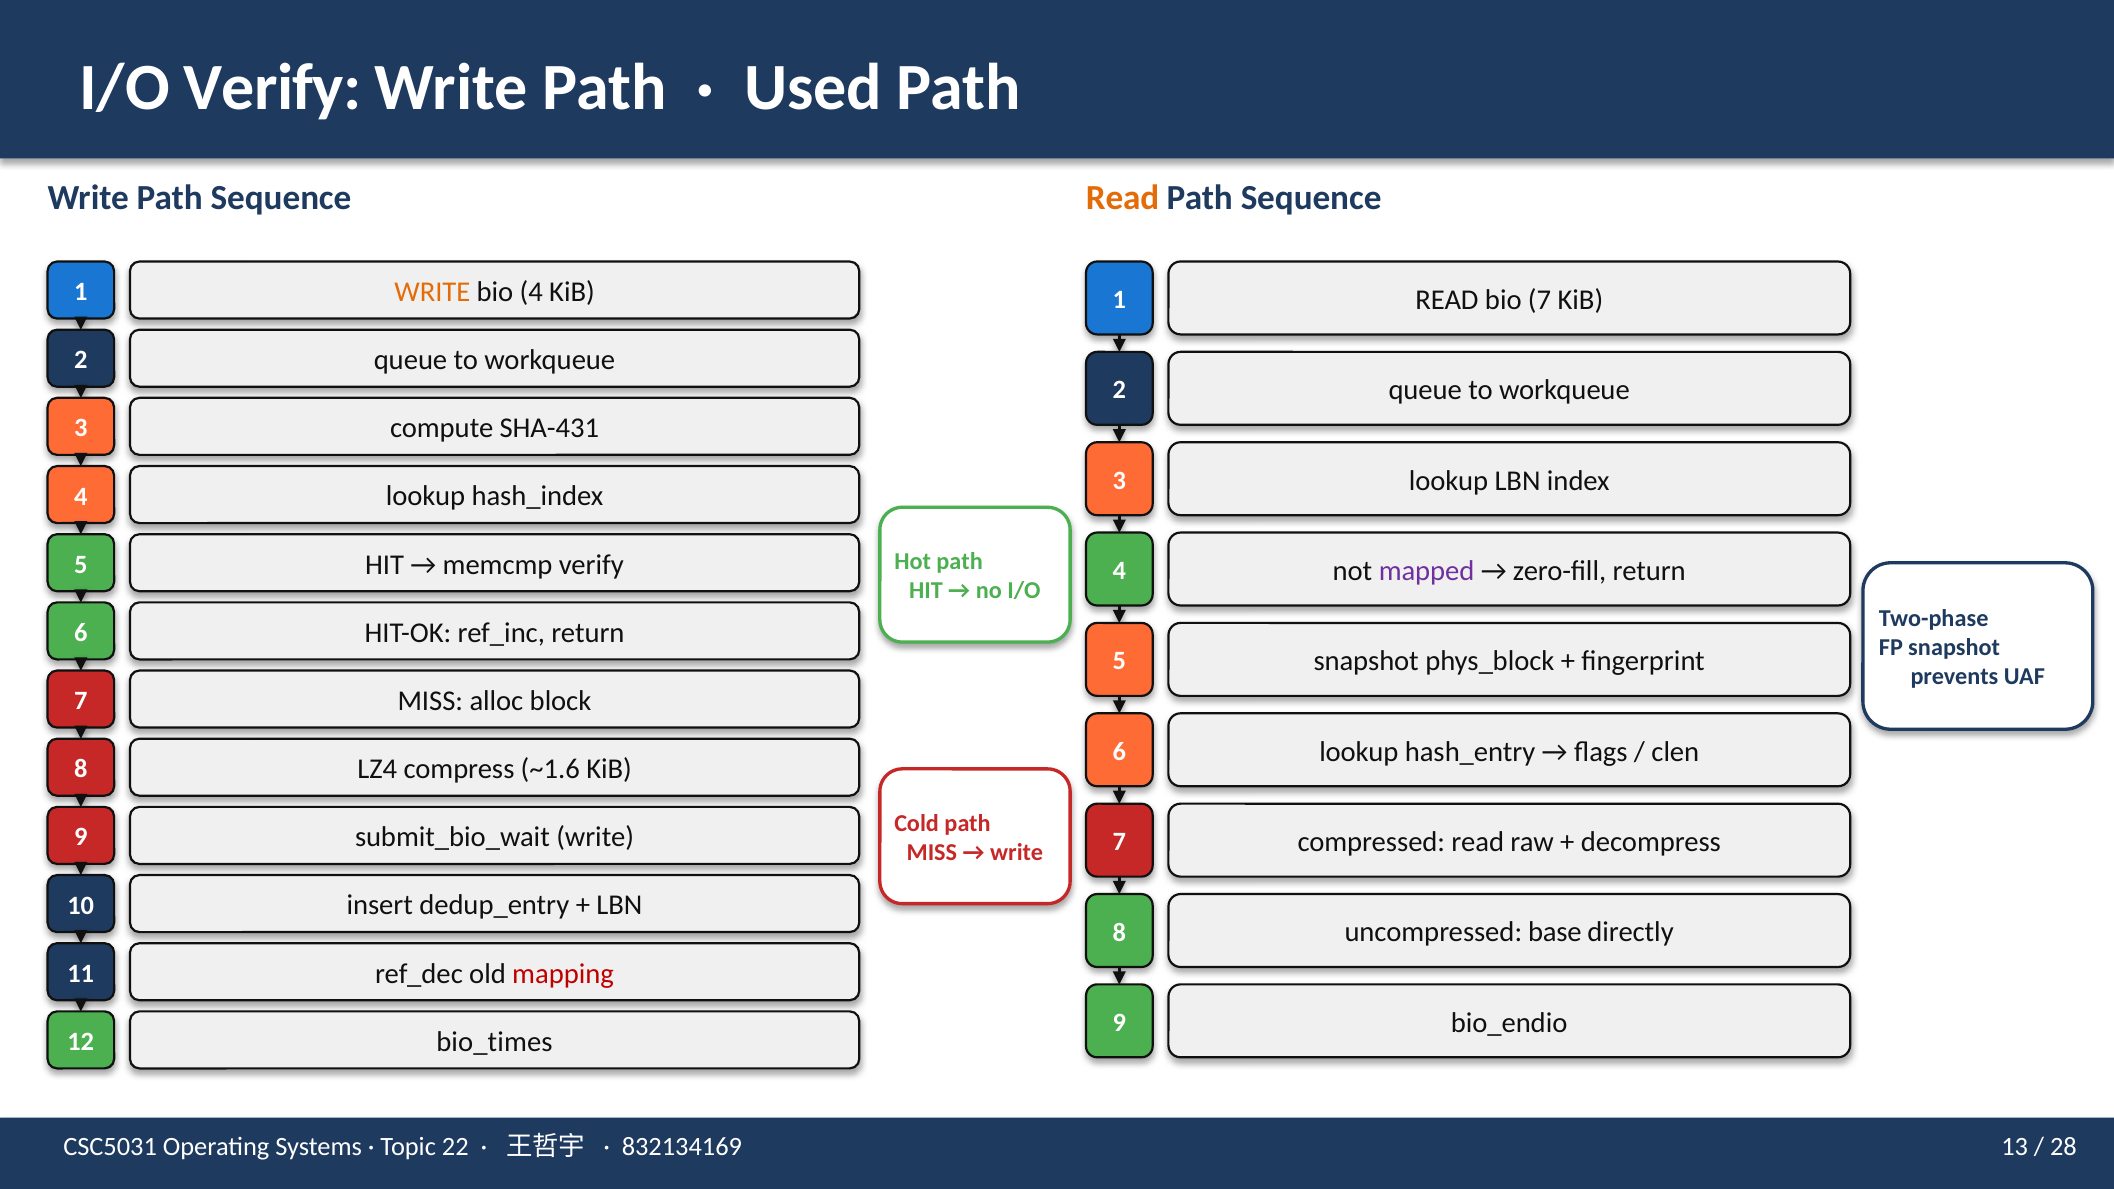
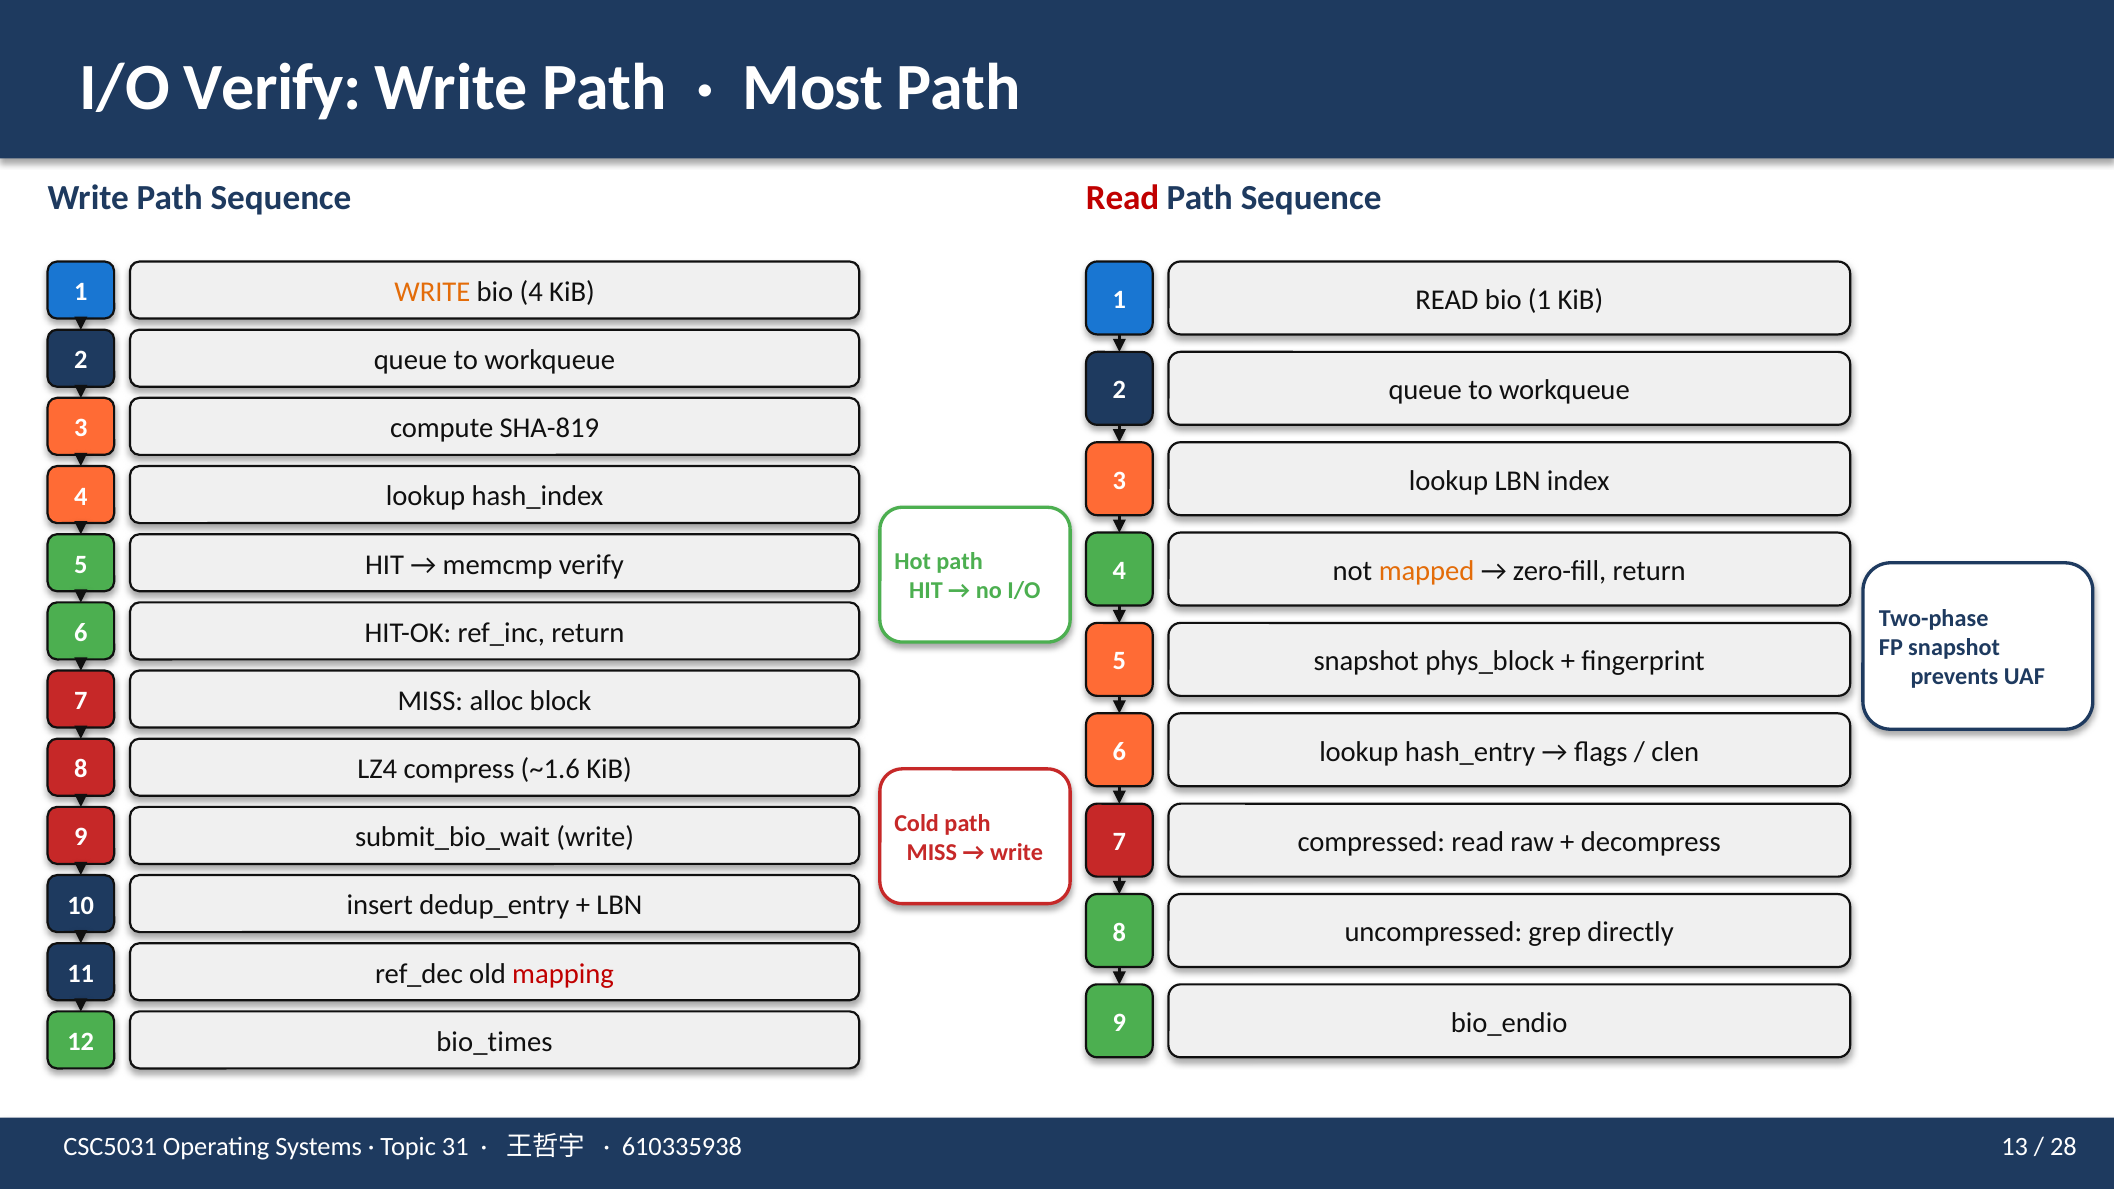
Used: Used -> Most (813, 88)
Read colour: orange -> red (1123, 198)
bio 7: 7 -> 1 (1540, 300)
SHA-431: SHA-431 -> SHA-819 (549, 428)
mapped colour: purple -> orange (1427, 571)
base: base -> grep (1555, 933)
22: 22 -> 31 (455, 1147)
832134169: 832134169 -> 610335938 (682, 1147)
